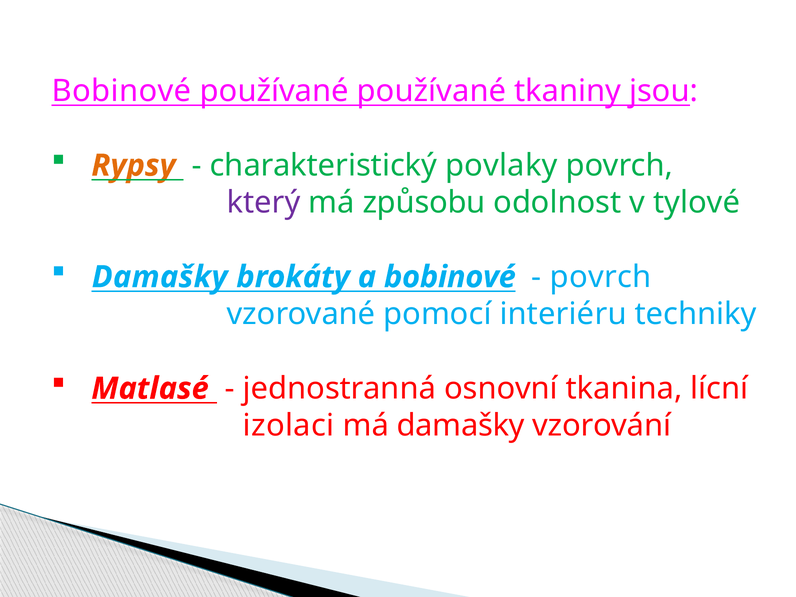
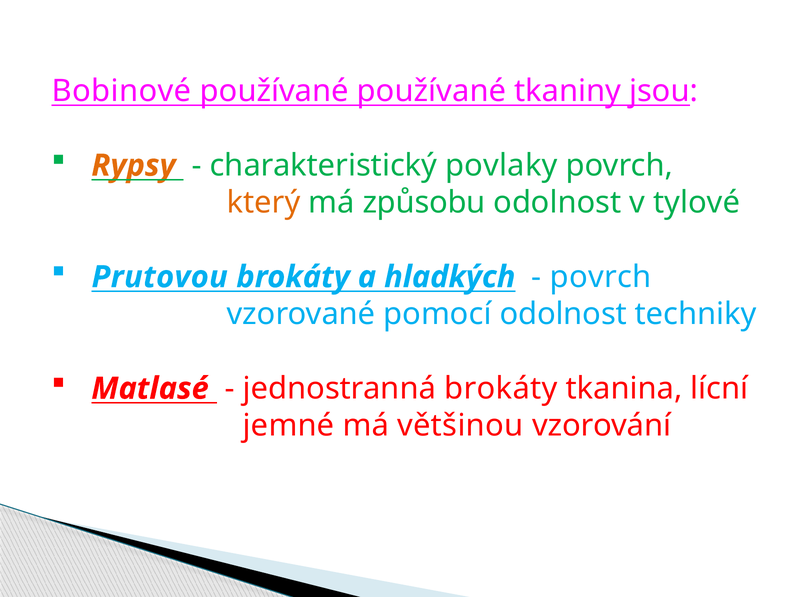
který colour: purple -> orange (264, 203)
Damašky: Damašky -> Prutovou (160, 277)
a bobinové: bobinové -> hladkých (450, 277)
pomocí interiéru: interiéru -> odolnost (563, 314)
jednostranná osnovní: osnovní -> brokáty (501, 389)
izolaci: izolaci -> jemné (289, 426)
má damašky: damašky -> většinou (460, 426)
